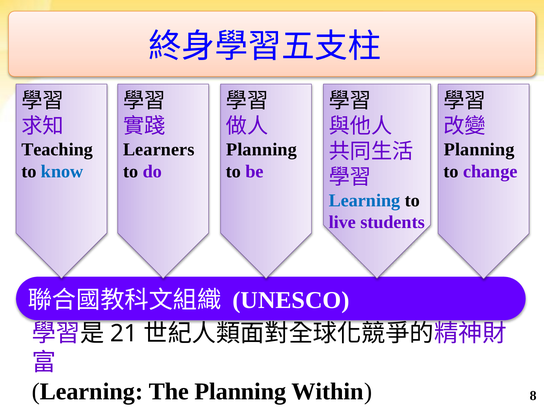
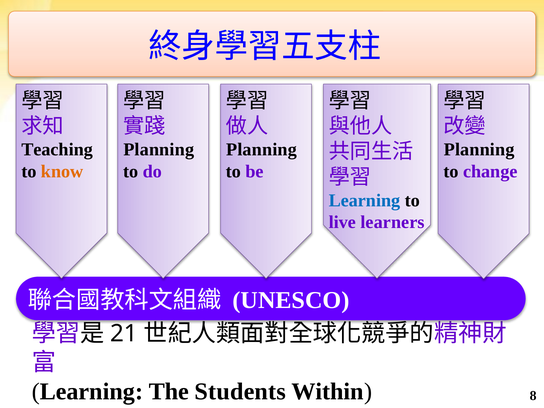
Learners: Learners -> Planning (159, 150)
know colour: blue -> orange (62, 171)
students: students -> learners (393, 222)
The Planning: Planning -> Students (240, 392)
